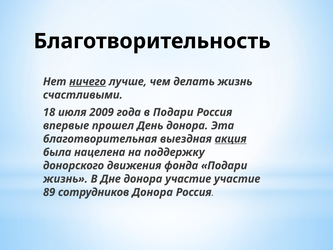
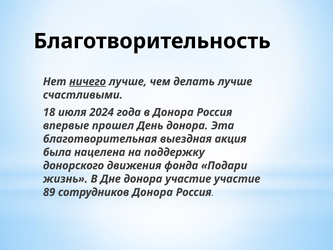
делать жизнь: жизнь -> лучше (235, 82)
2009: 2009 -> 2024 (102, 112)
в Подари: Подари -> Донора (173, 112)
акция underline: present -> none (231, 139)
